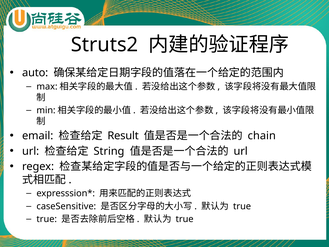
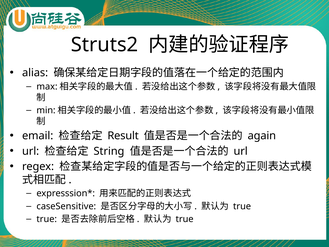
auto: auto -> alias (35, 73)
chain: chain -> again (262, 136)
